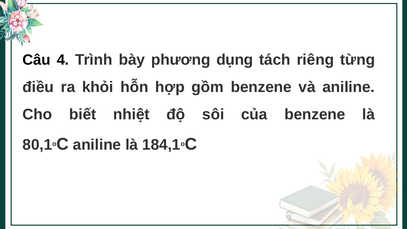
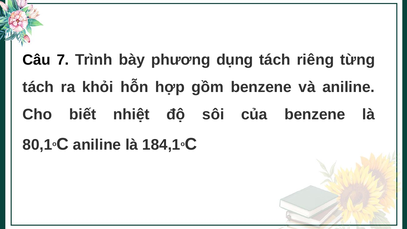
4: 4 -> 7 (63, 60)
điều: điều -> tách (38, 87)
